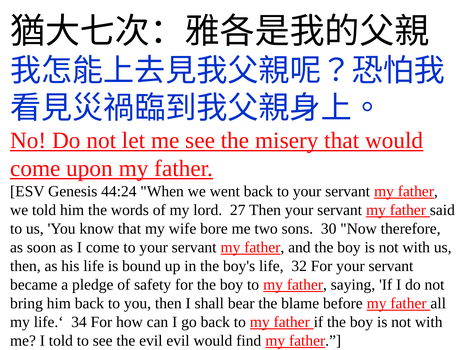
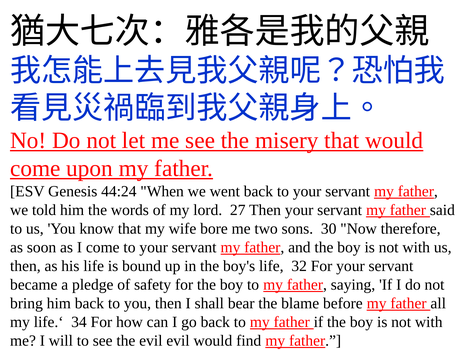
I told: told -> will (61, 340)
